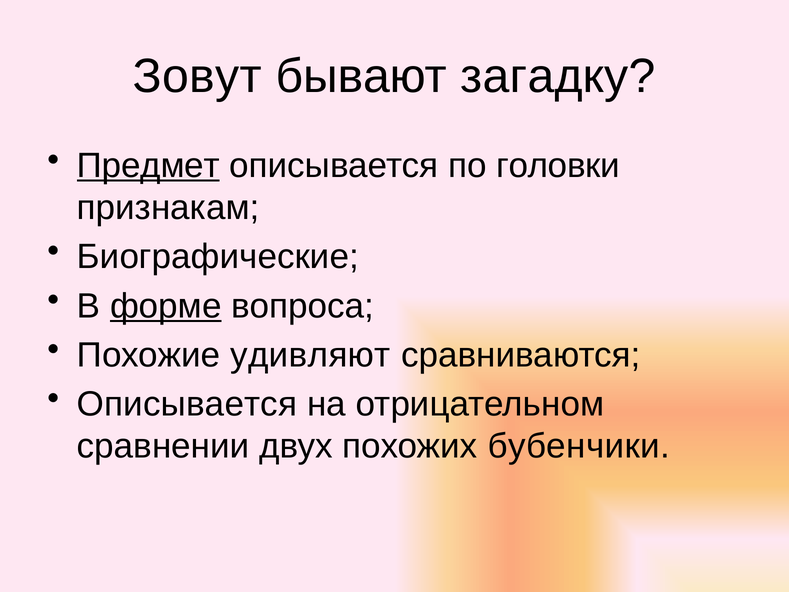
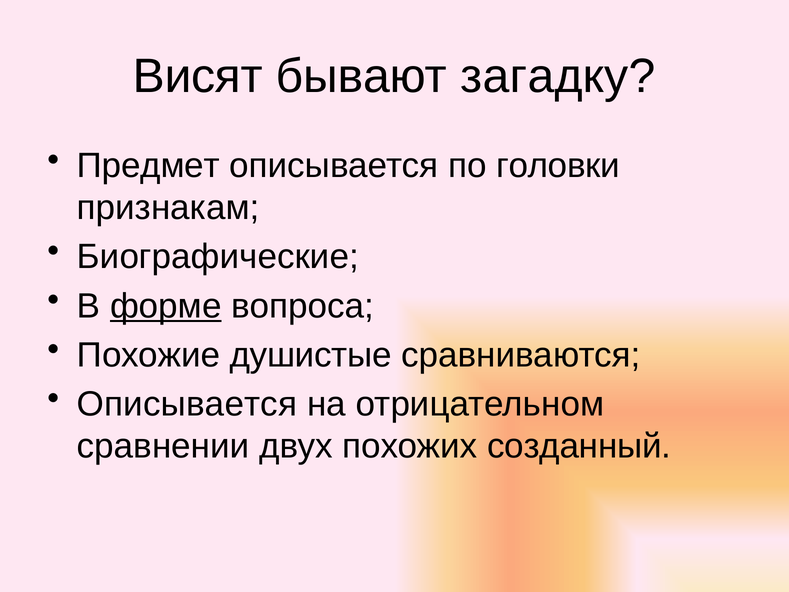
Зовут: Зовут -> Висят (198, 76)
Предмет underline: present -> none (148, 166)
удивляют: удивляют -> душистые (311, 355)
бубенчики: бубенчики -> созданный (579, 446)
